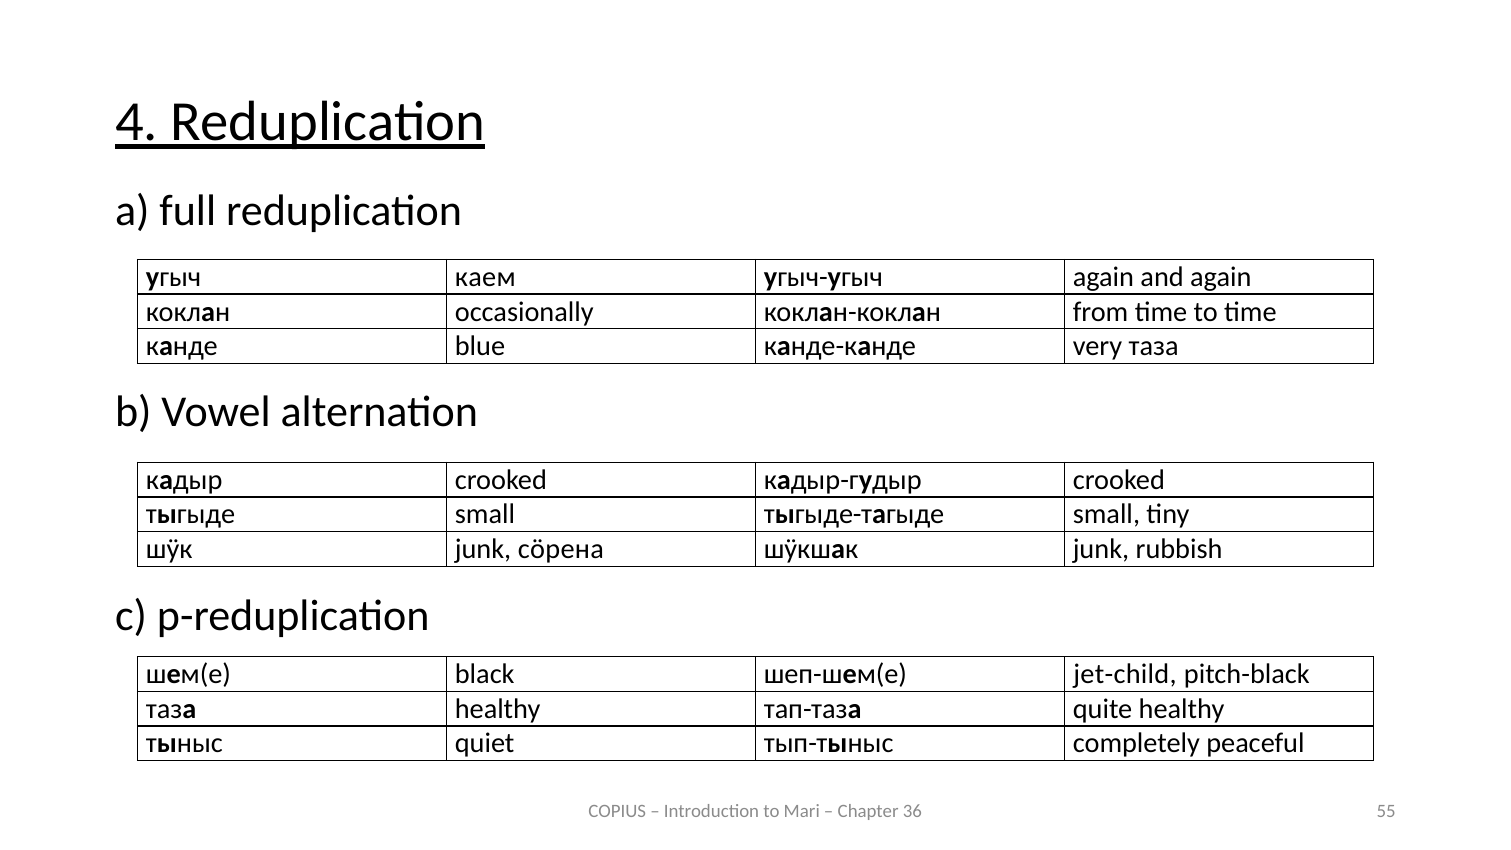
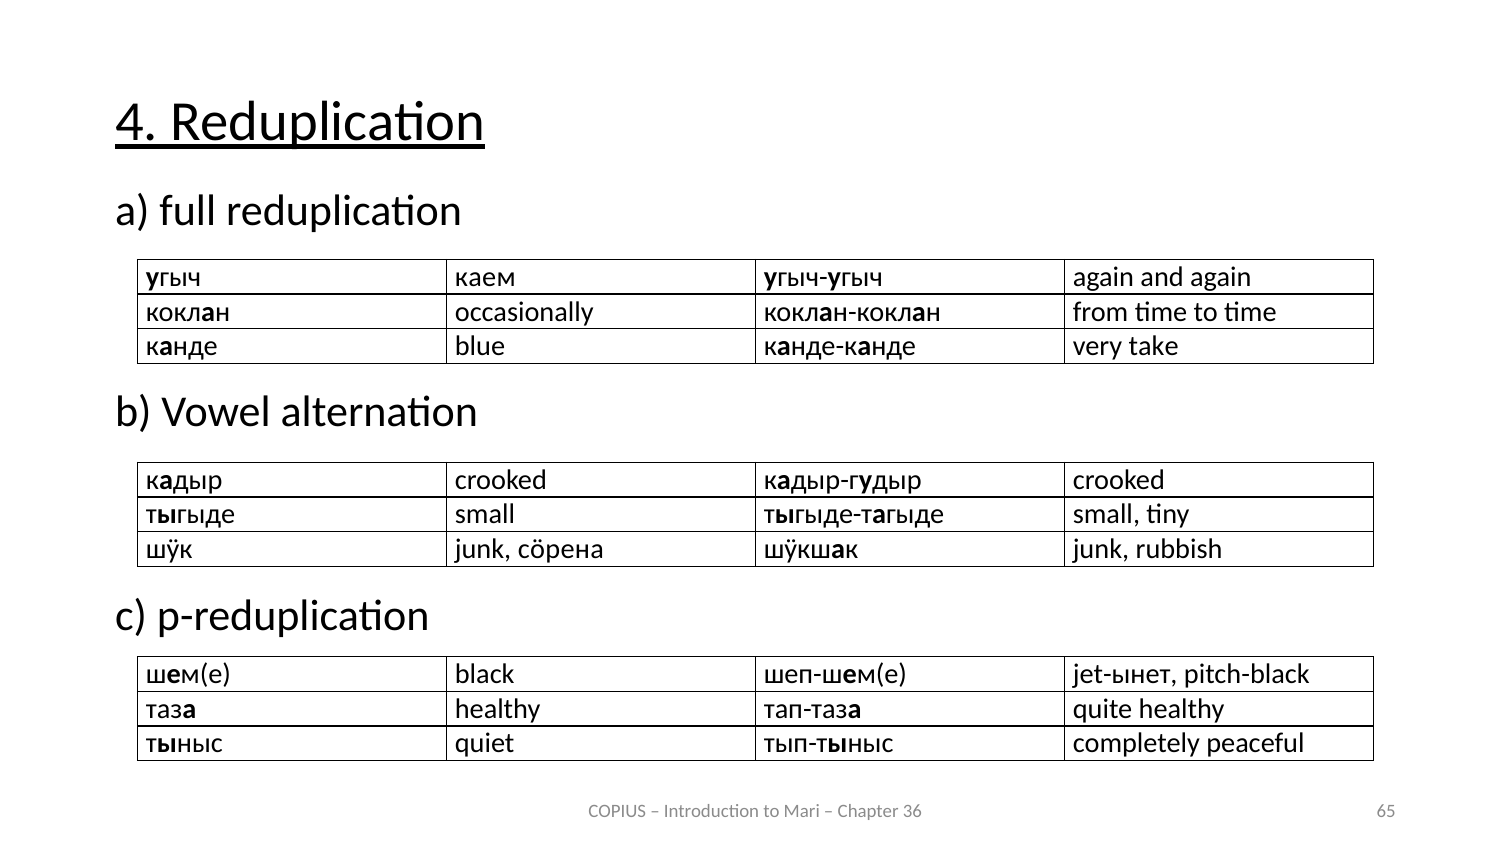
very таза: таза -> take (1154, 346)
jet-child: jet-child -> jet-ынет (1125, 674)
55: 55 -> 65 (1386, 811)
